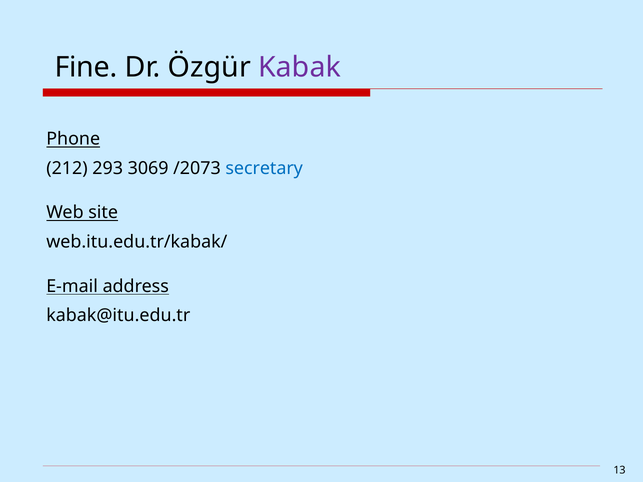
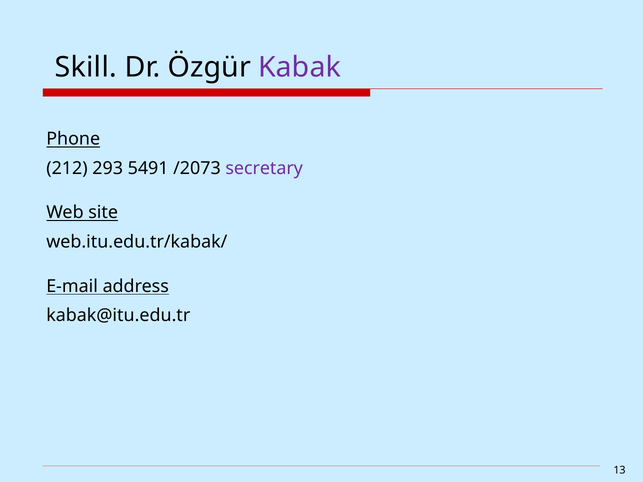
Fine: Fine -> Skill (86, 67)
3069: 3069 -> 5491 (148, 168)
secretary colour: blue -> purple (264, 168)
